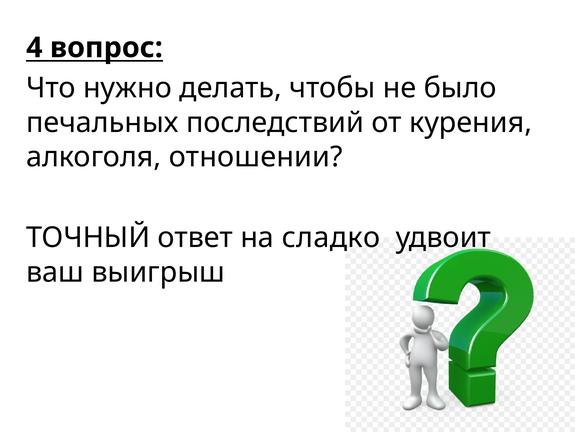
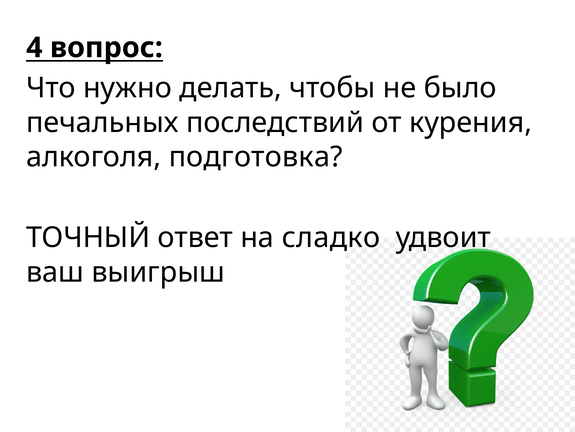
отношении: отношении -> подготовка (256, 157)
